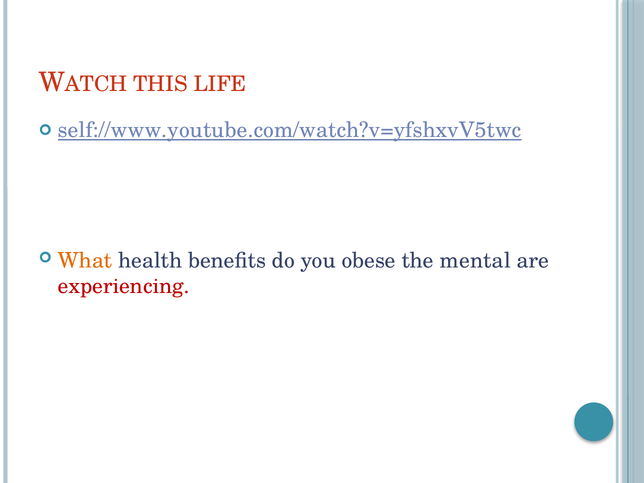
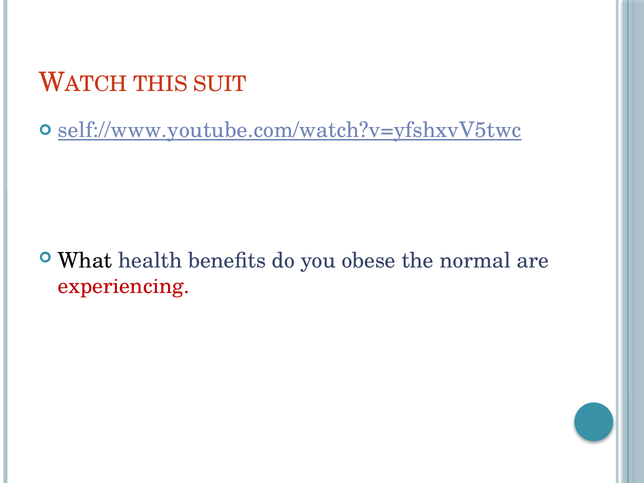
LIFE: LIFE -> SUIT (220, 84)
What colour: orange -> black (85, 261)
mental: mental -> normal (475, 261)
